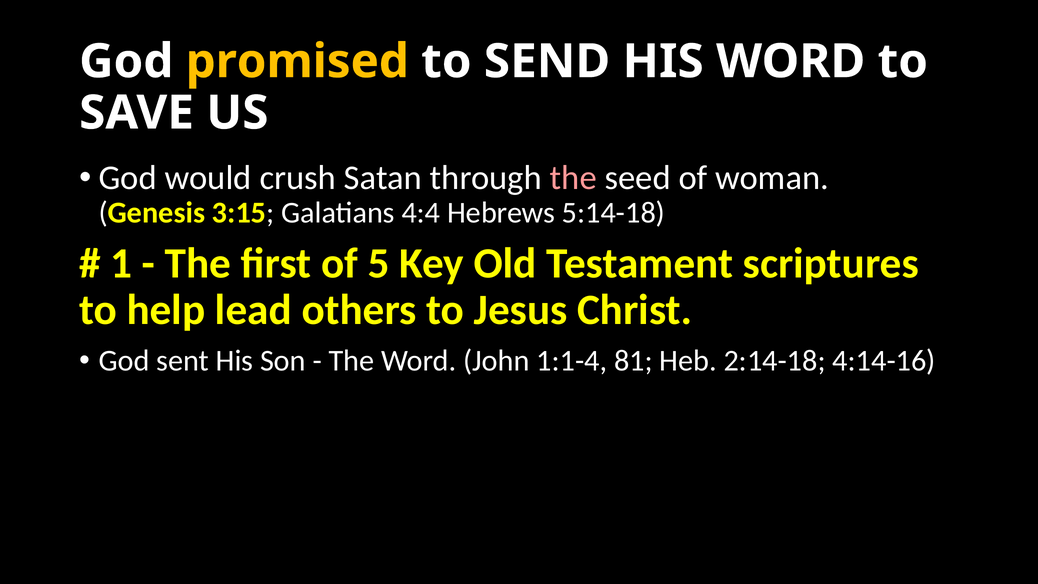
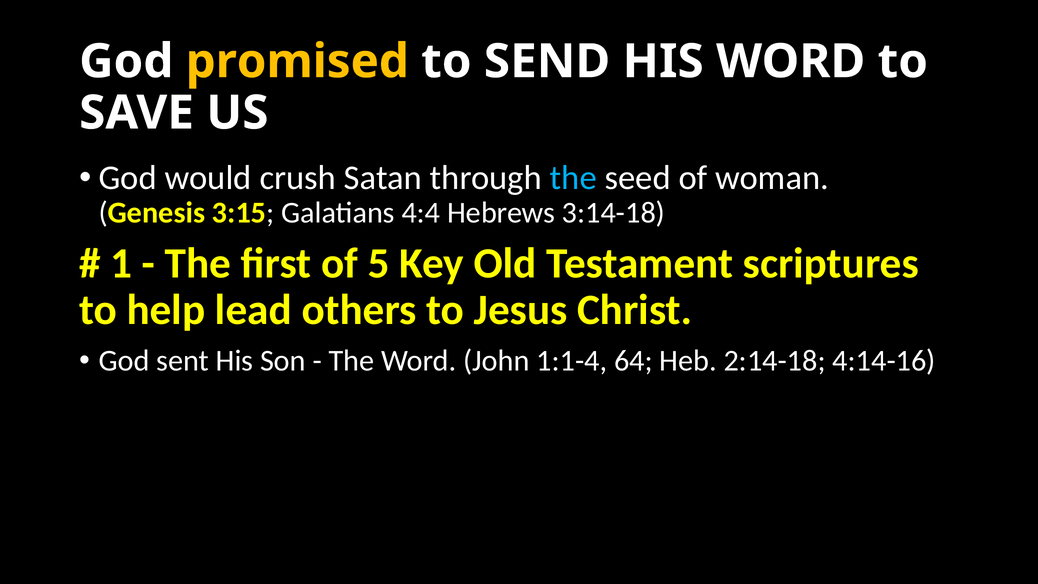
the colour: pink -> light blue (573, 178)
5:14-18: 5:14-18 -> 3:14-18 (614, 213)
81: 81 -> 64 (633, 361)
